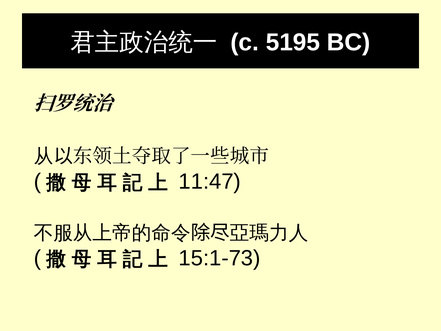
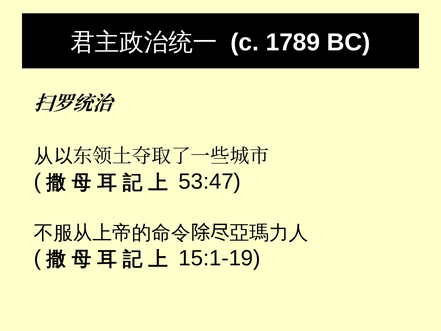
5195: 5195 -> 1789 (293, 43)
11:47: 11:47 -> 53:47 (210, 182)
15:1-73: 15:1-73 -> 15:1-19 (220, 258)
